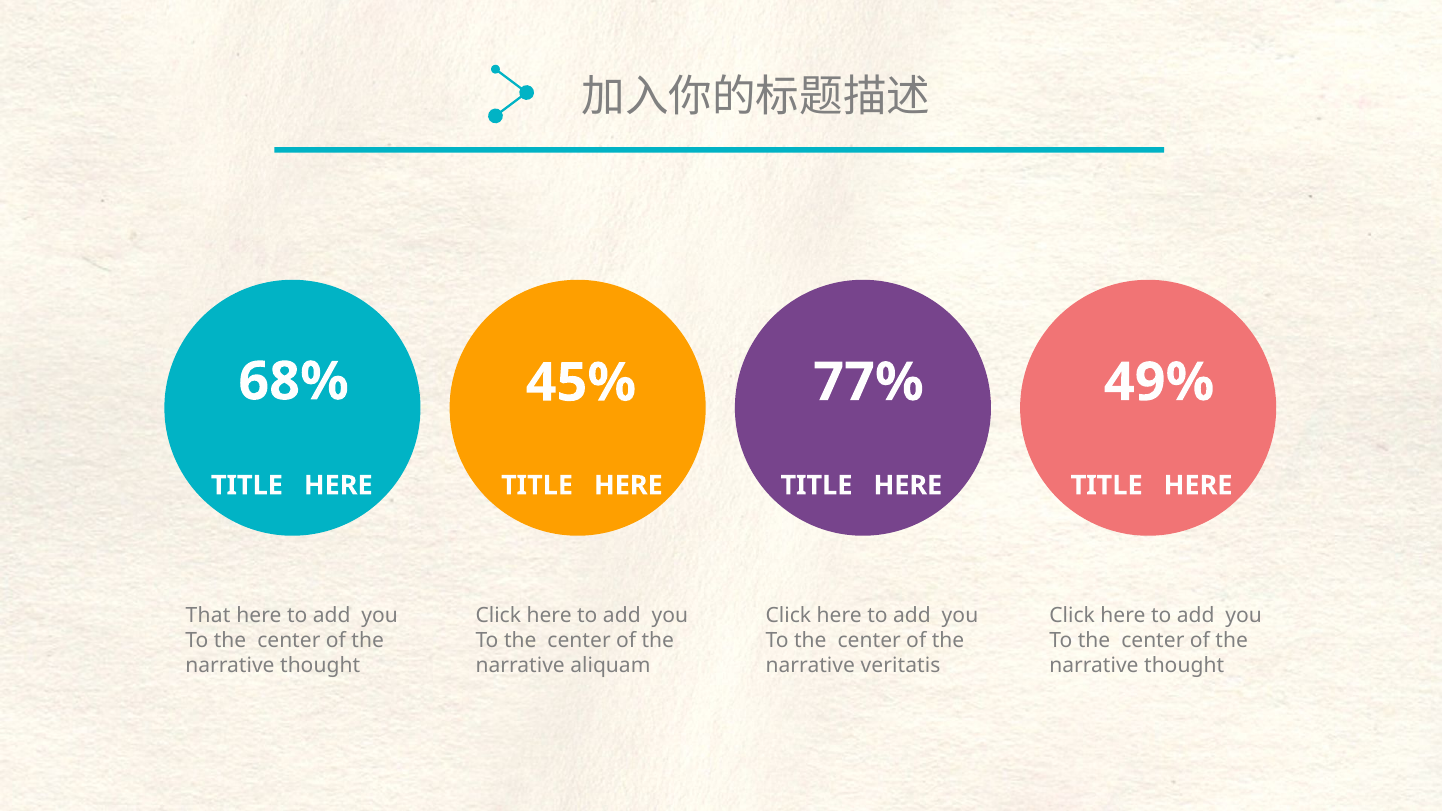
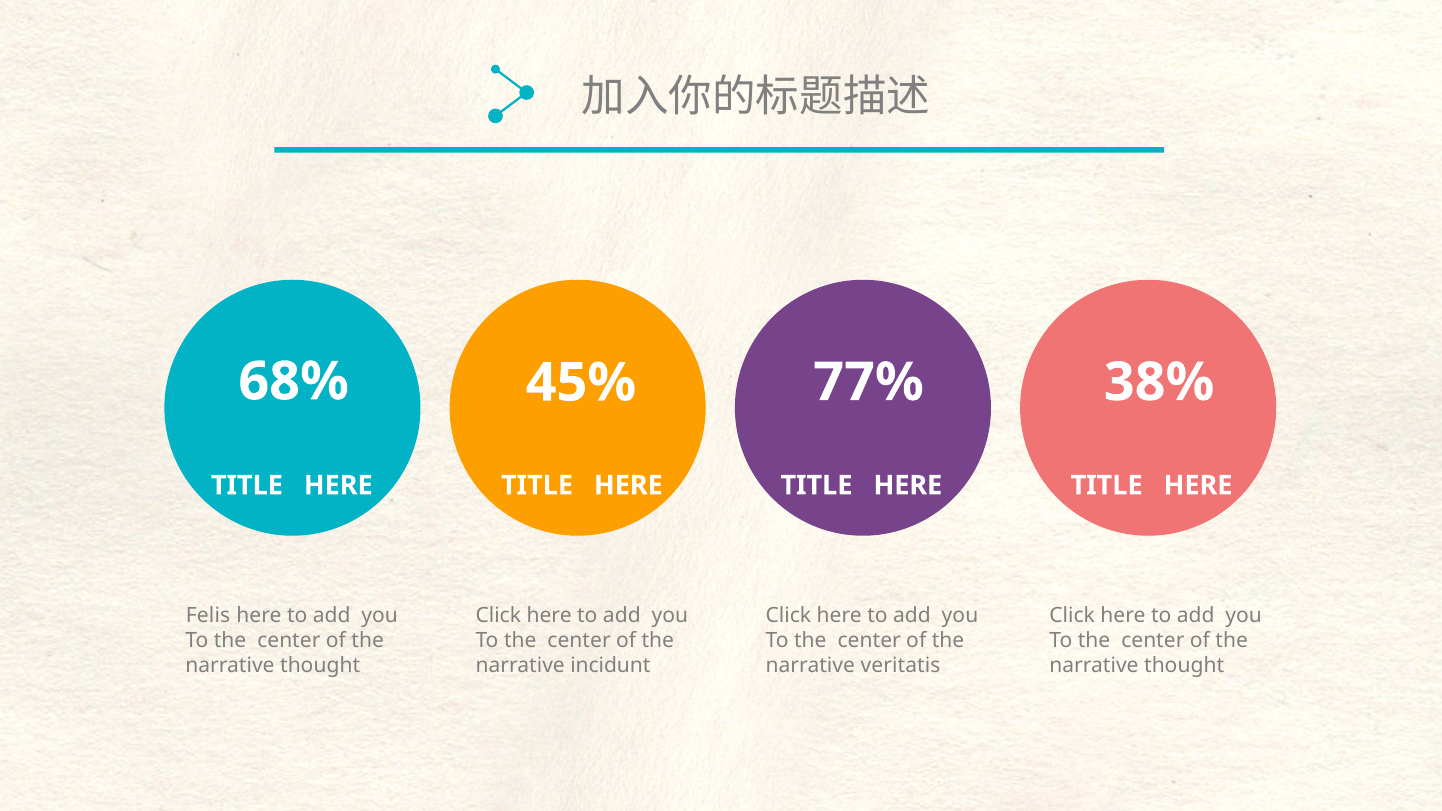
49%: 49% -> 38% (1159, 383)
That: That -> Felis (208, 616)
aliquam: aliquam -> incidunt (610, 666)
